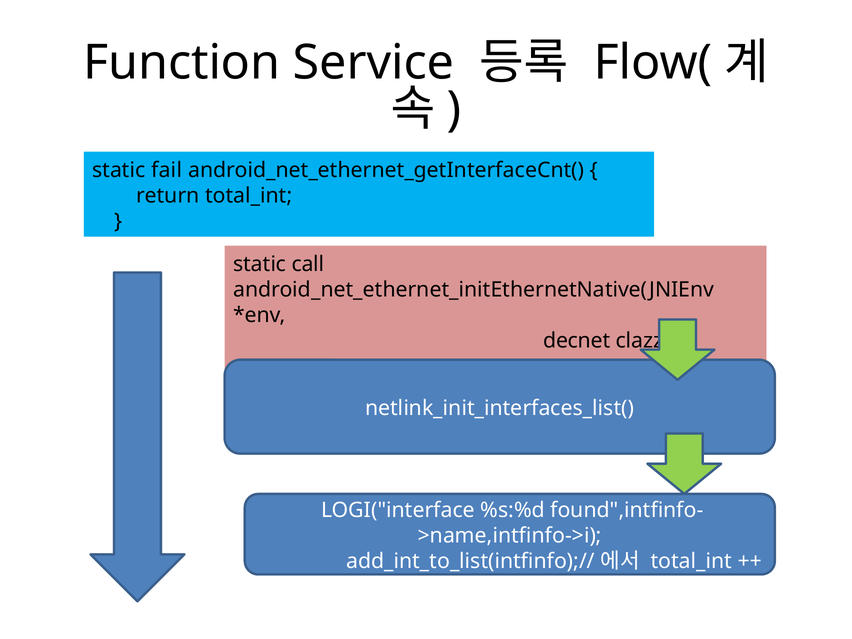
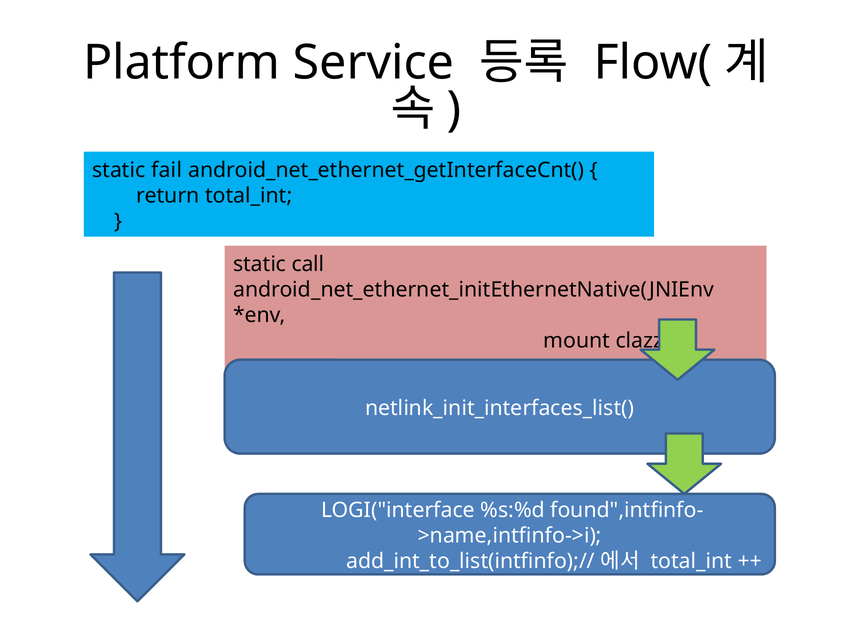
Function: Function -> Platform (182, 63)
decnet: decnet -> mount (577, 341)
